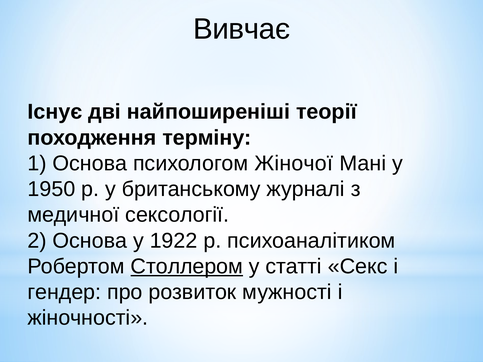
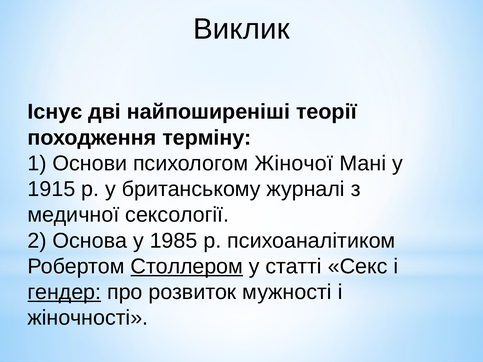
Вивчає: Вивчає -> Виклик (241, 29)
1 Основа: Основа -> Основи (90, 163)
1950: 1950 -> 1915 (51, 189)
1922: 1922 -> 1985 (174, 241)
гендер underline: none -> present (64, 292)
